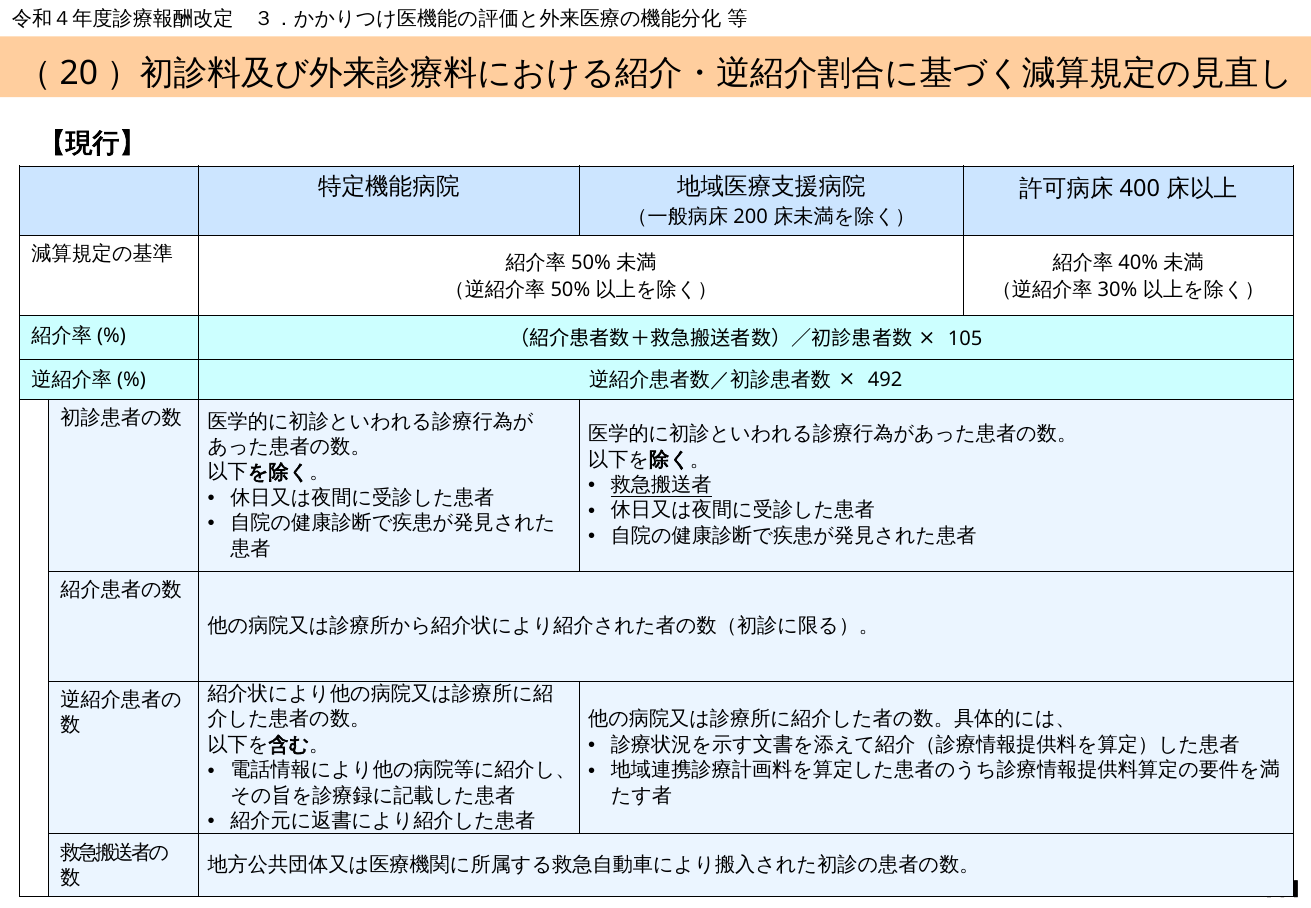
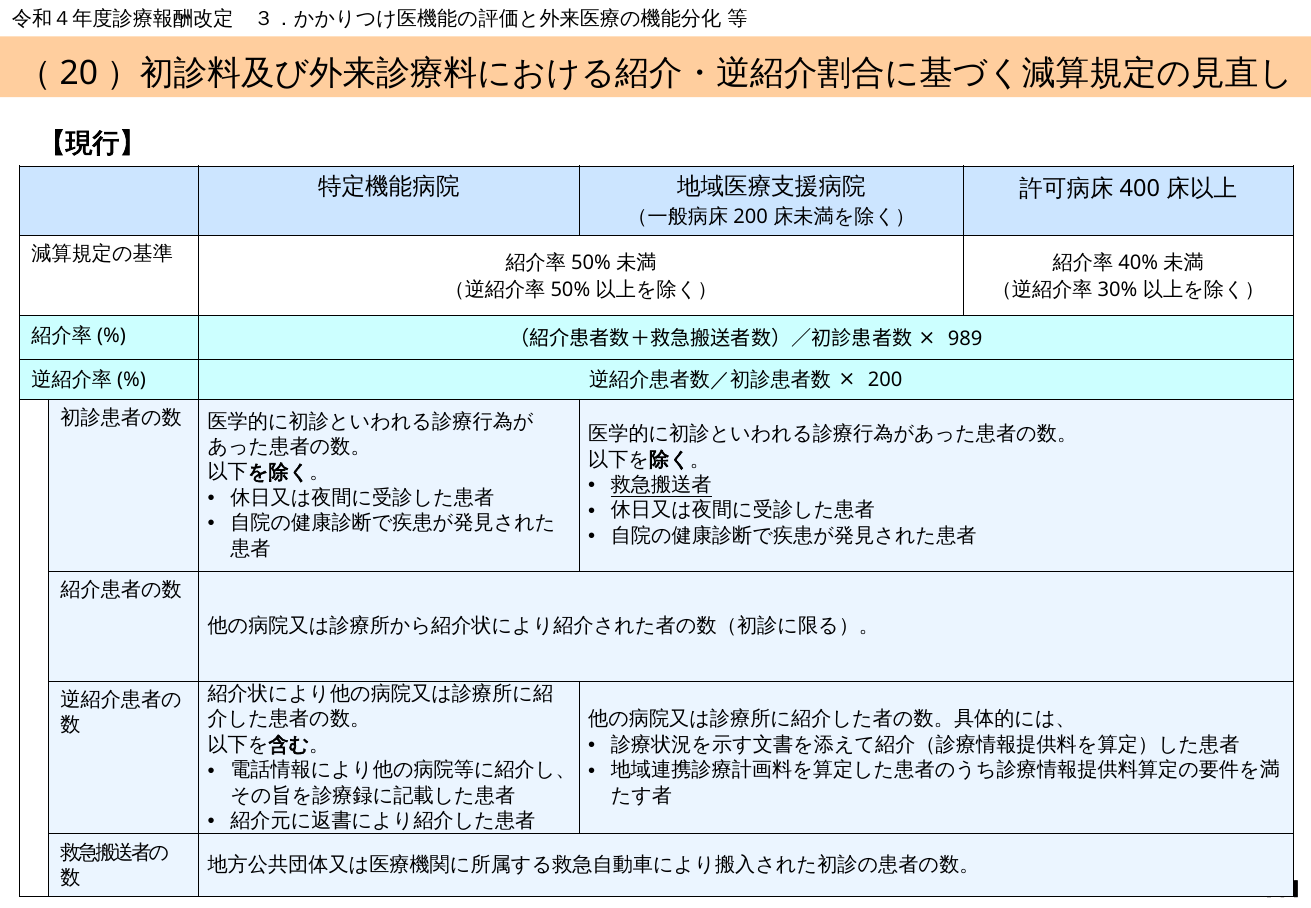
105: 105 -> 989 (965, 339)
492: 492 -> 200 (885, 380)
